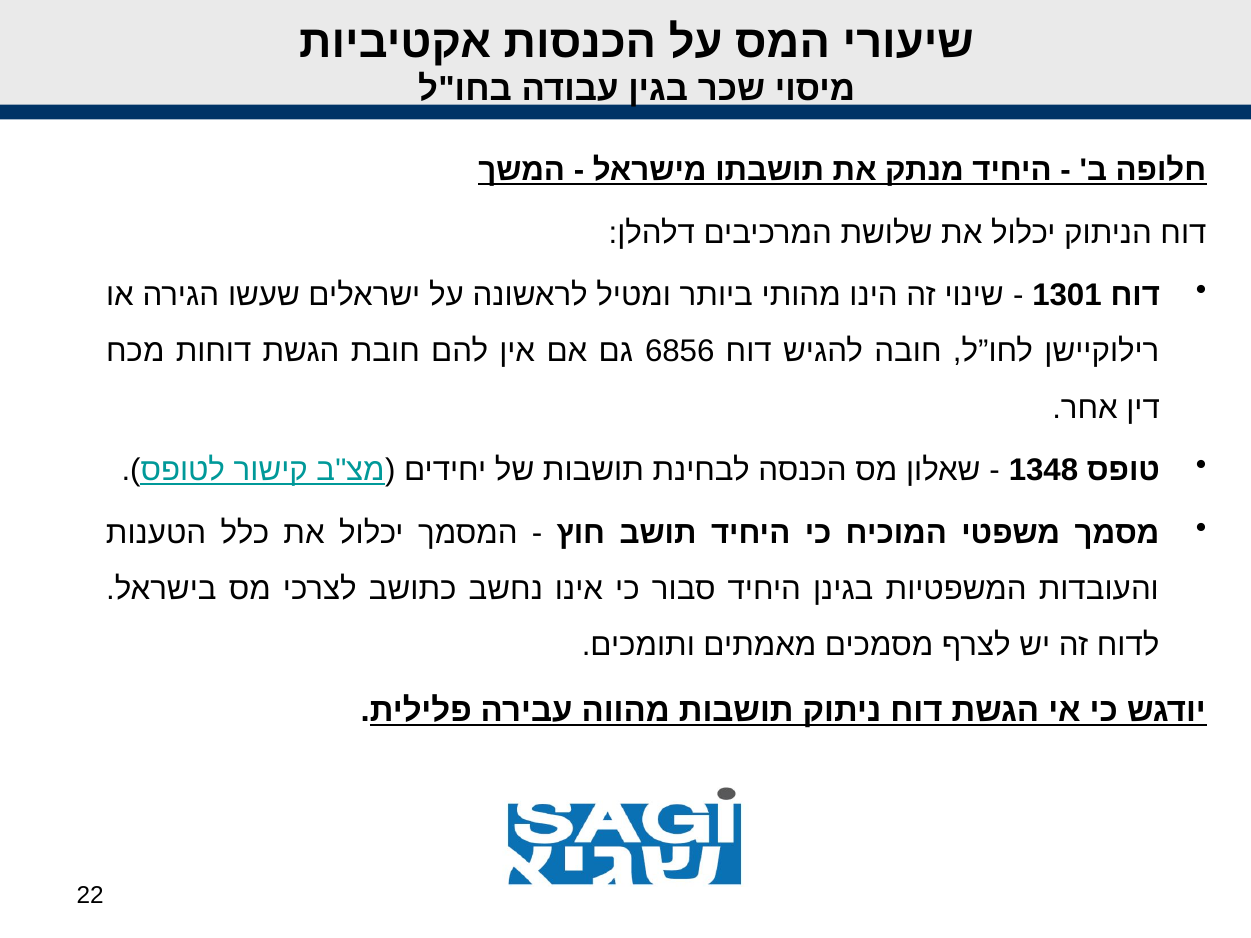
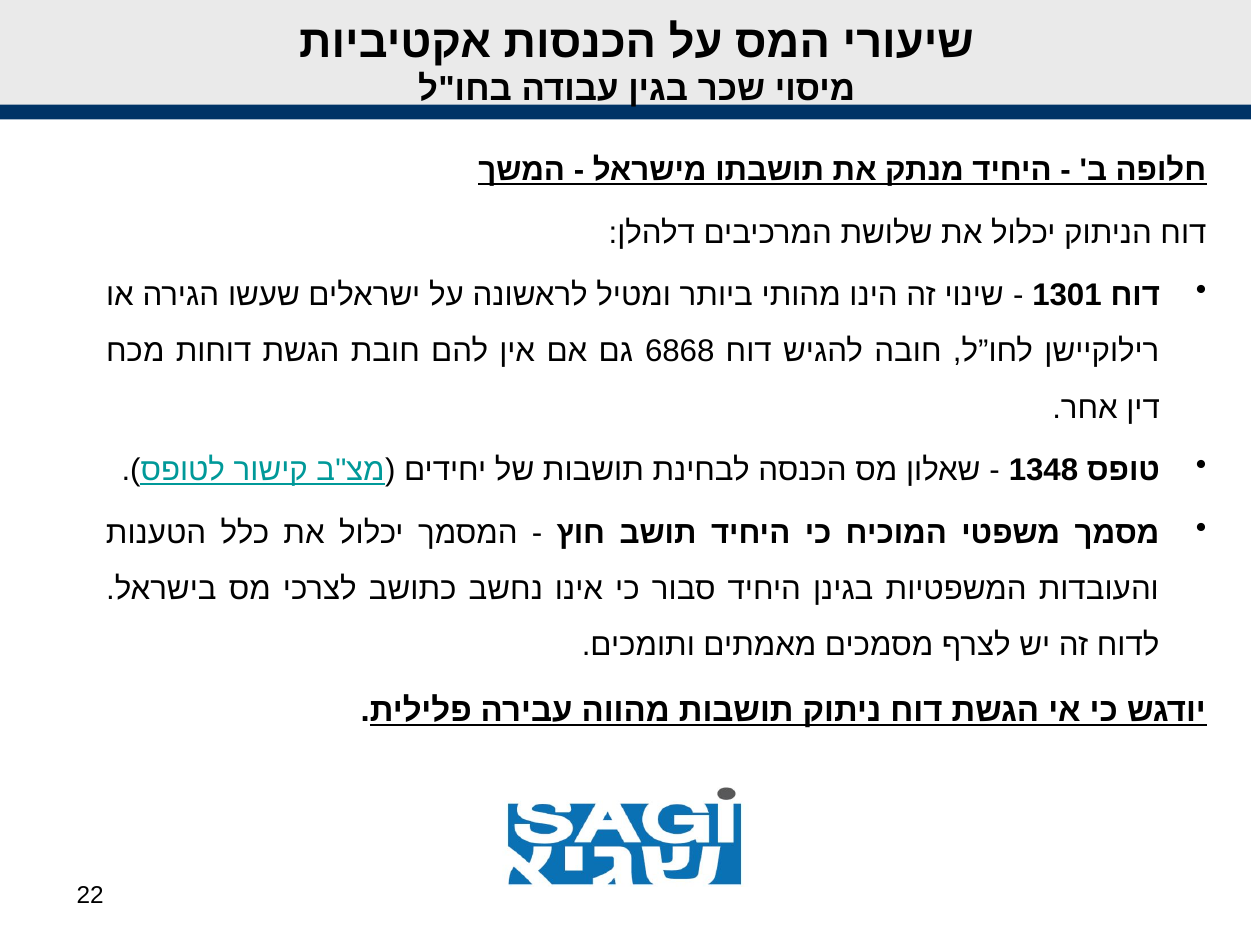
6856: 6856 -> 6868 (680, 352)
